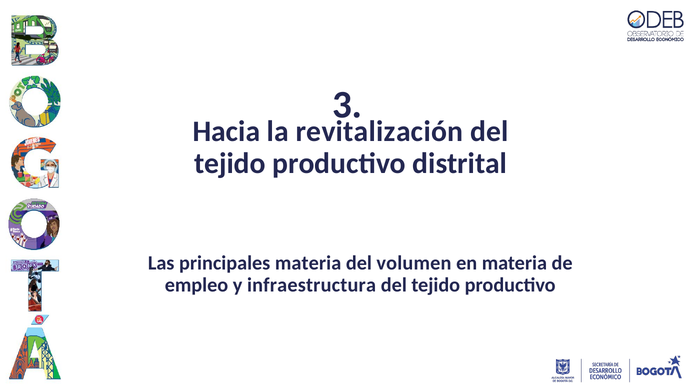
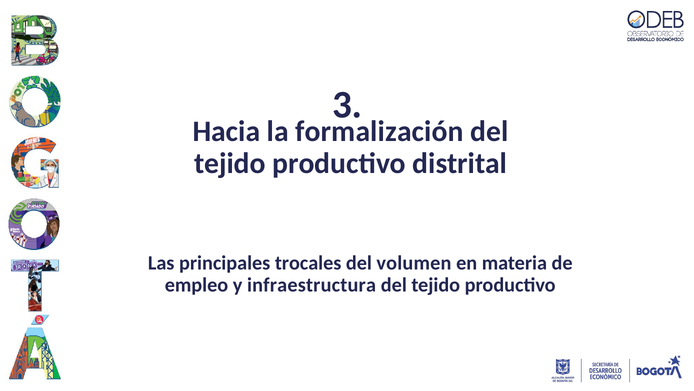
revitalización: revitalización -> formalización (379, 131)
principales materia: materia -> trocales (308, 263)
